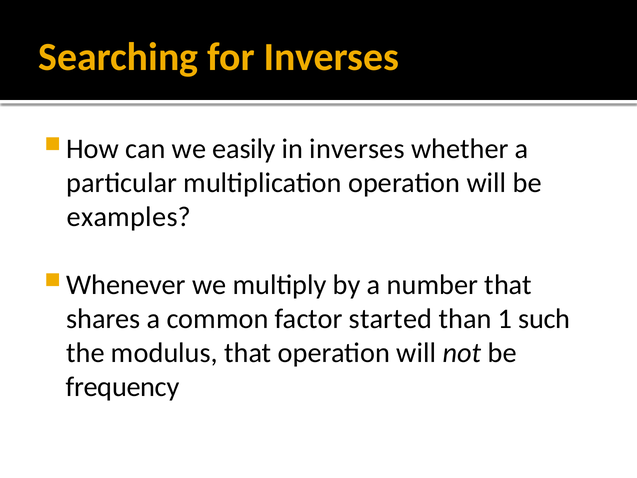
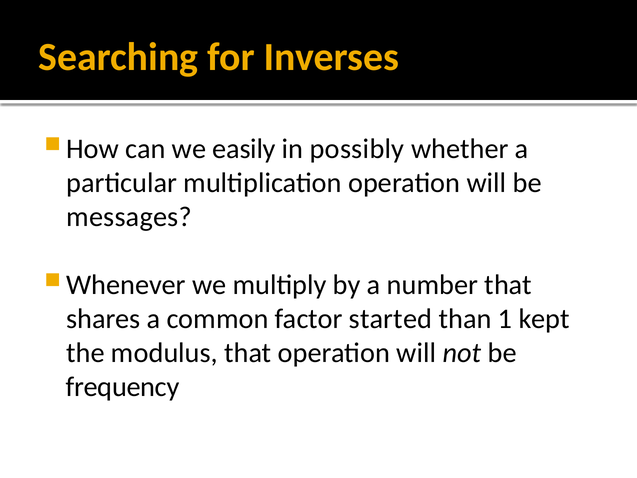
in inverses: inverses -> possibly (357, 149)
examples: examples -> messages (129, 217)
such: such -> kept (544, 319)
